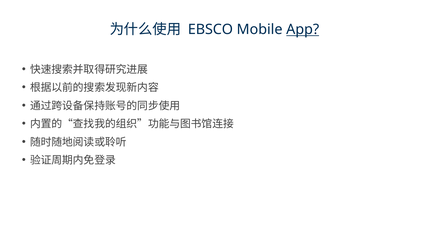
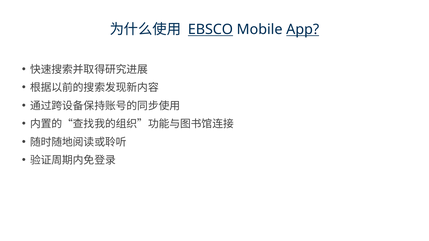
EBSCO underline: none -> present (210, 30)
